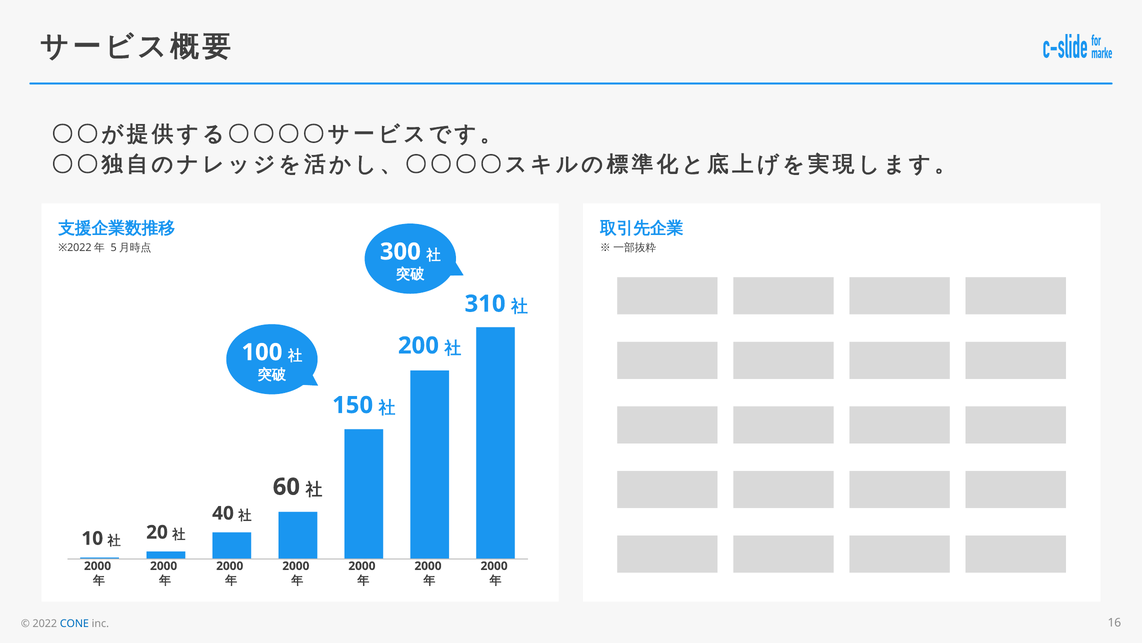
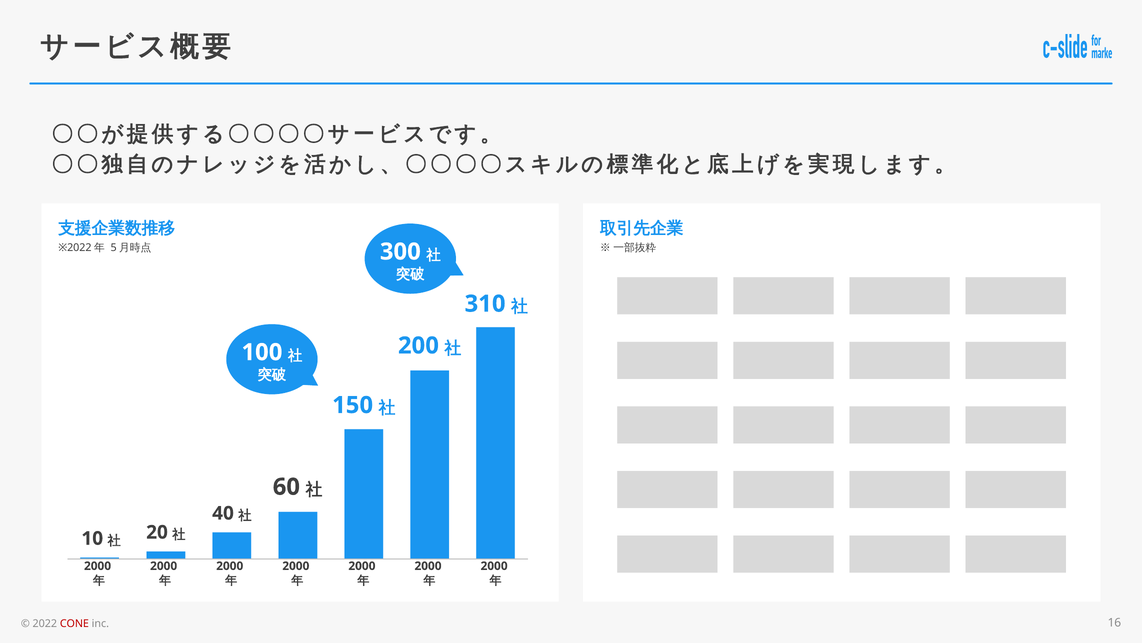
CONE colour: blue -> red (74, 623)
